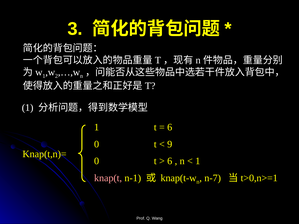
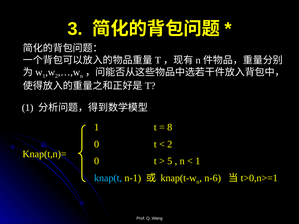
6: 6 -> 8 (170, 127)
9: 9 -> 2 (170, 144)
6: 6 -> 5 (170, 161)
knap(t colour: pink -> light blue (108, 178)
n-7: n-7 -> n-6 (213, 178)
